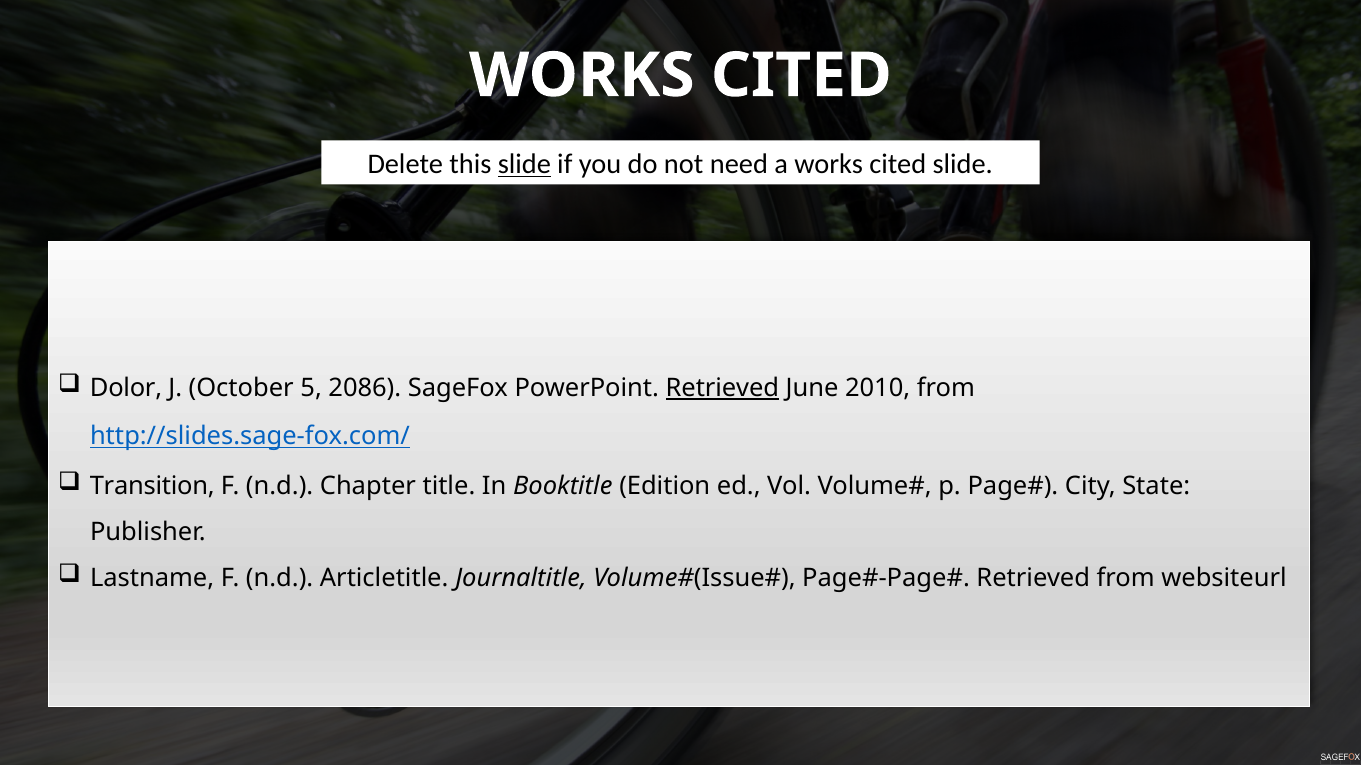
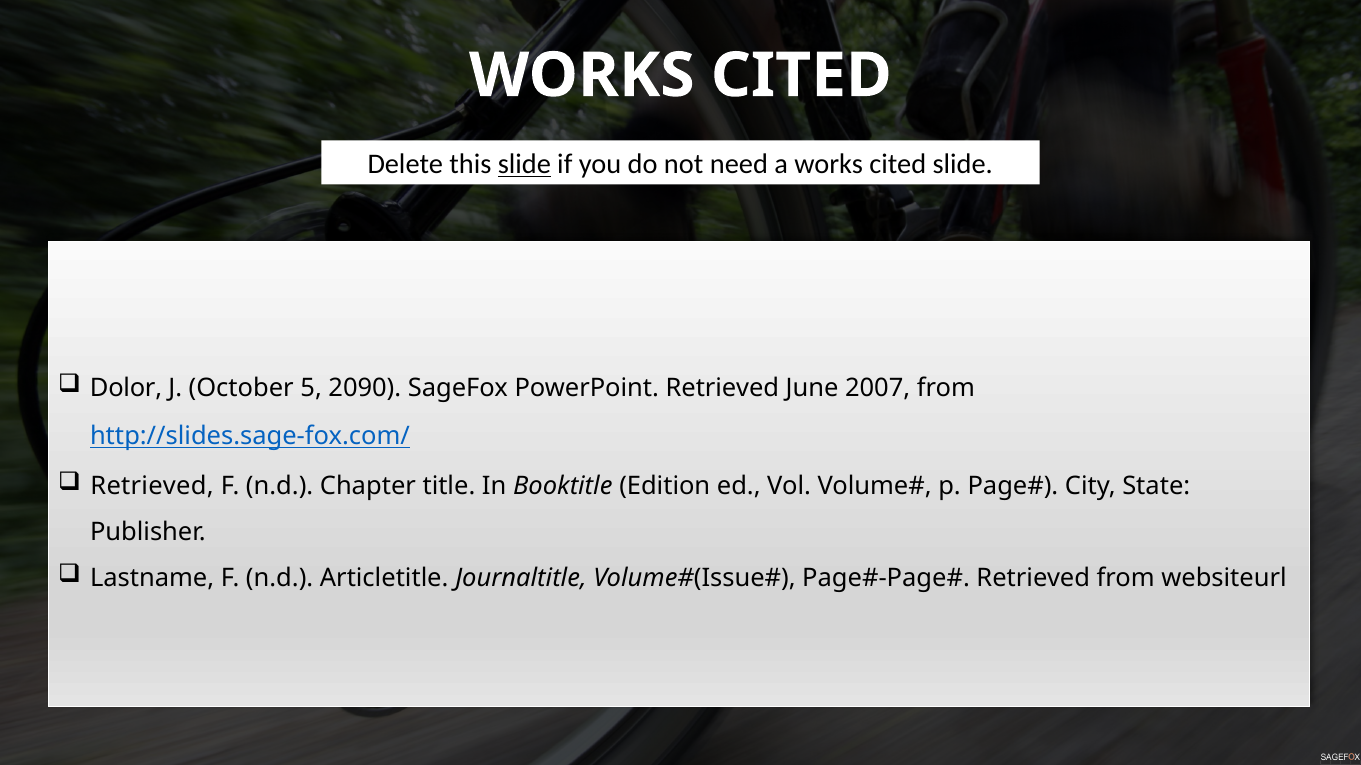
2086: 2086 -> 2090 (365, 388)
Retrieved underline: present -> none (722, 388)
2010: 2010 -> 2007 (878, 388)
Transition: Transition -> Retrieved (152, 486)
